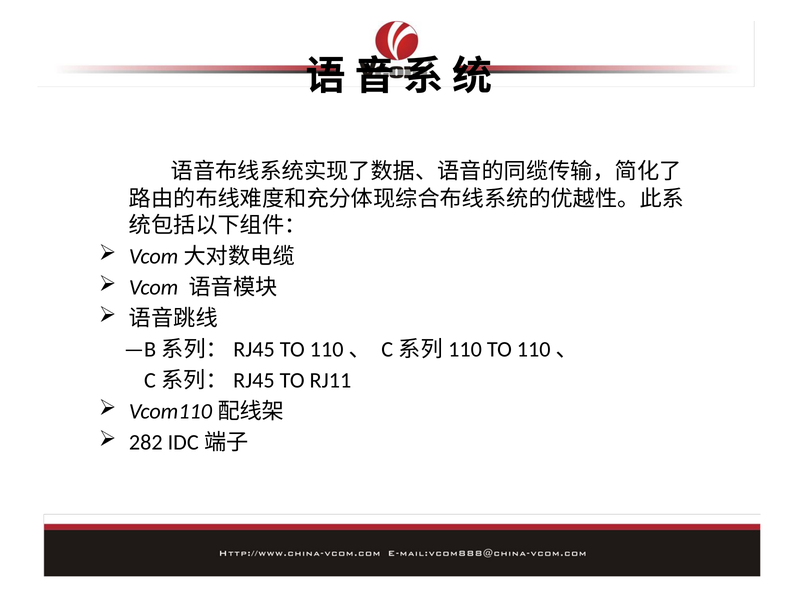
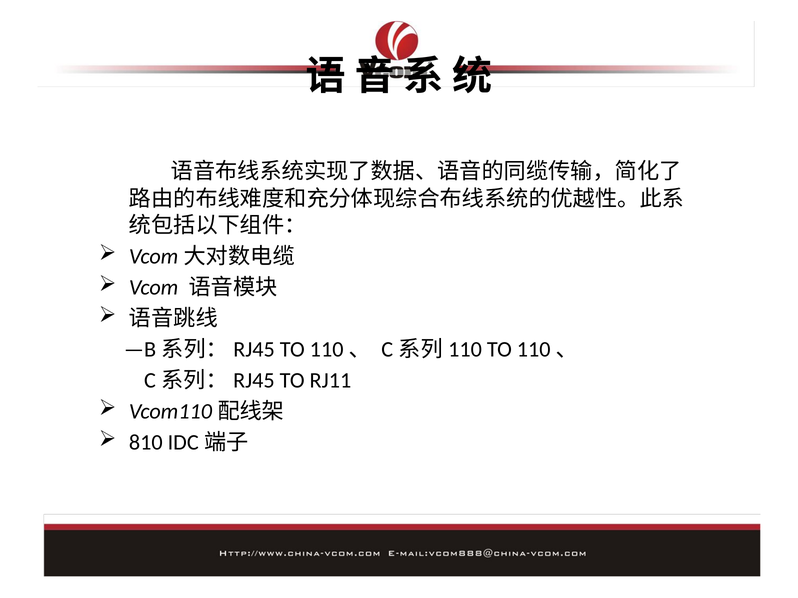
282: 282 -> 810 (146, 443)
